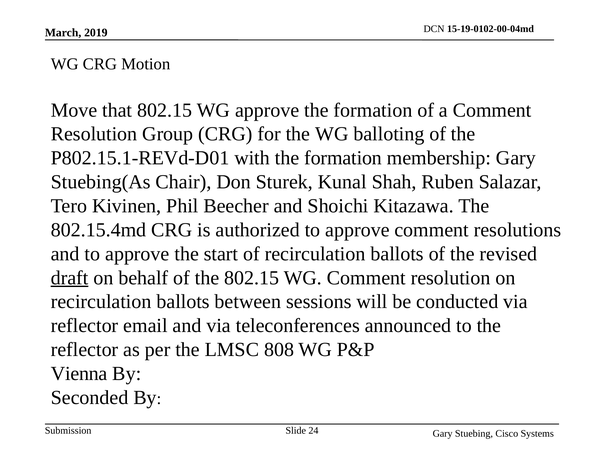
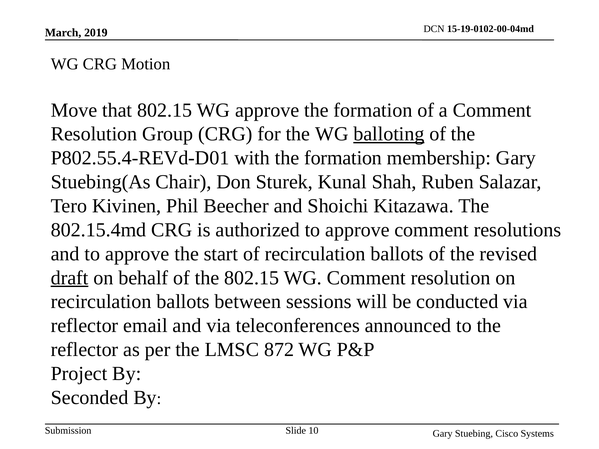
balloting underline: none -> present (389, 134)
P802.15.1-REVd-D01: P802.15.1-REVd-D01 -> P802.55.4-REVd-D01 (140, 158)
808: 808 -> 872 (279, 350)
Vienna: Vienna -> Project (79, 374)
24: 24 -> 10 (313, 431)
